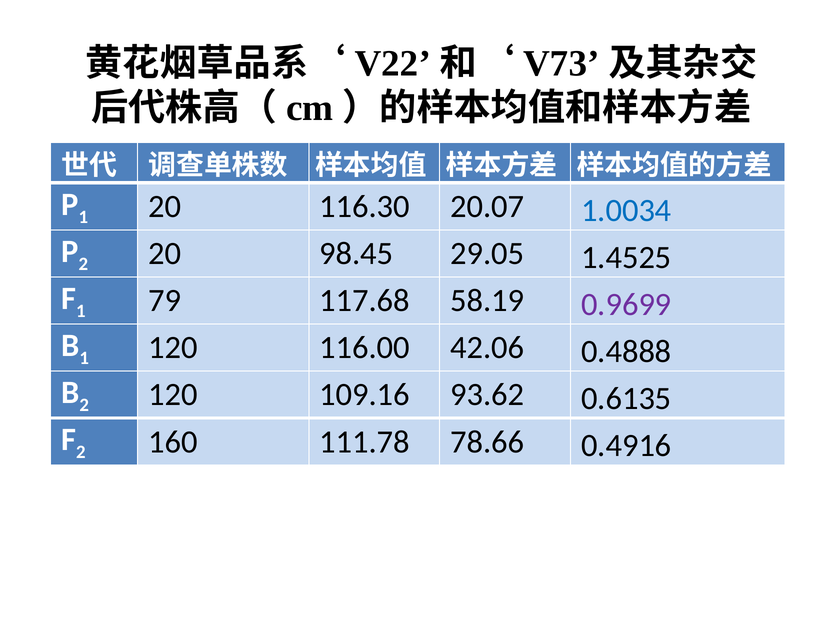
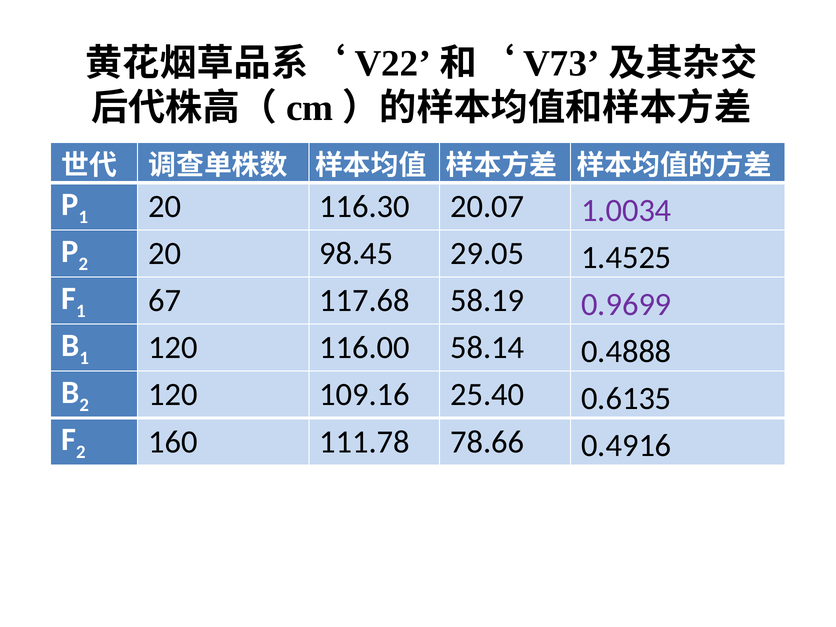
1.0034 colour: blue -> purple (626, 210)
79: 79 -> 67 (165, 301)
42.06: 42.06 -> 58.14 (487, 348)
93.62: 93.62 -> 25.40 (487, 395)
